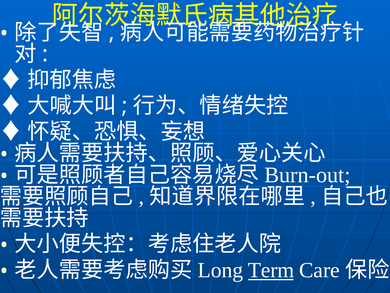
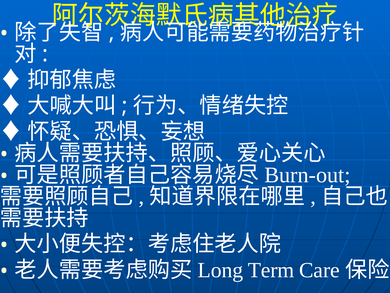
Term underline: present -> none (271, 270)
